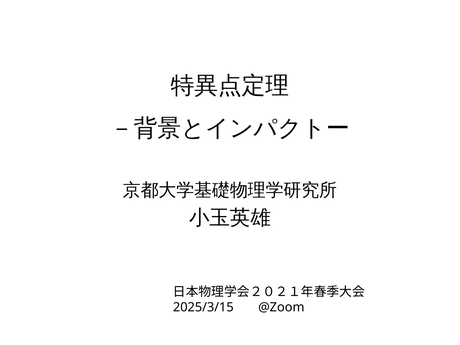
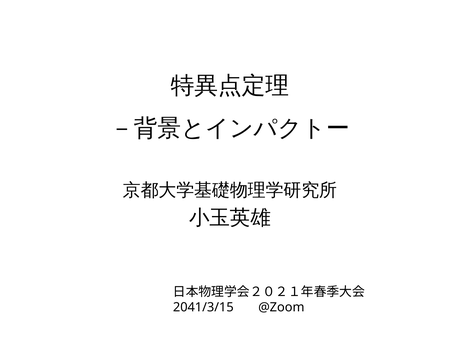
2025/3/15: 2025/3/15 -> 2041/3/15 (203, 307)
